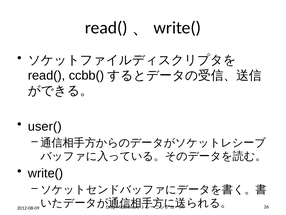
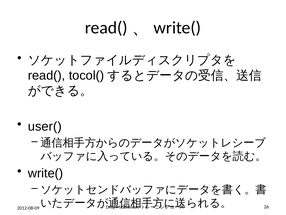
ccbb(: ccbb( -> tocol( (86, 75)
